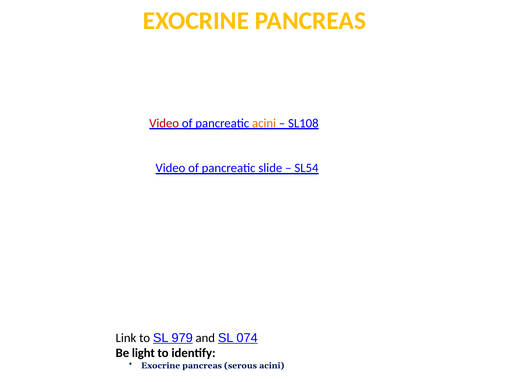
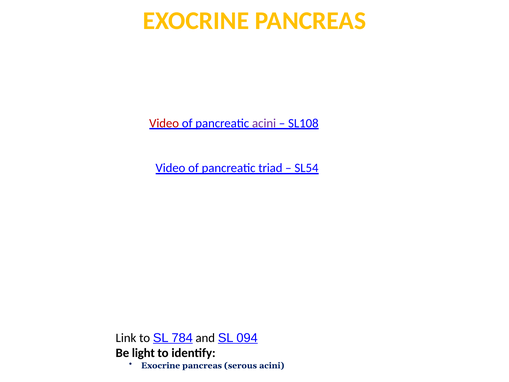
acini colour: orange -> purple (264, 123)
slide: slide -> triad (270, 168)
979: 979 -> 784 (182, 338)
074: 074 -> 094 (247, 338)
